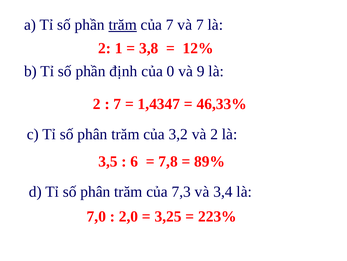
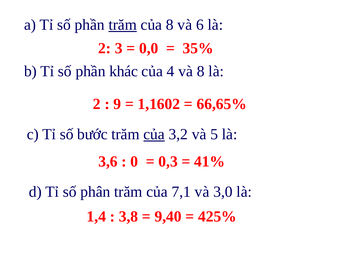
của 7: 7 -> 8 (170, 25)
và 7: 7 -> 6 (200, 25)
1: 1 -> 3 (119, 48)
3,8: 3,8 -> 0,0 (149, 48)
12%: 12% -> 35% (198, 48)
định: định -> khác (124, 71)
0: 0 -> 4 (171, 71)
và 9: 9 -> 8 (201, 71)
7: 7 -> 9 (117, 104)
1,4347: 1,4347 -> 1,1602 (159, 104)
46,33%: 46,33% -> 66,65% (222, 104)
c Tỉ số phân: phân -> bước (93, 134)
của underline: none -> present (154, 134)
và 2: 2 -> 5 (214, 134)
3,5: 3,5 -> 3,6 (108, 161)
6: 6 -> 0 (134, 161)
7,8: 7,8 -> 0,3 (168, 161)
89%: 89% -> 41% (210, 161)
7,3: 7,3 -> 7,1 (181, 191)
3,4: 3,4 -> 3,0 (223, 191)
7,0: 7,0 -> 1,4 (96, 216)
2,0: 2,0 -> 3,8 (128, 216)
3,25: 3,25 -> 9,40 (168, 216)
223%: 223% -> 425% (217, 216)
